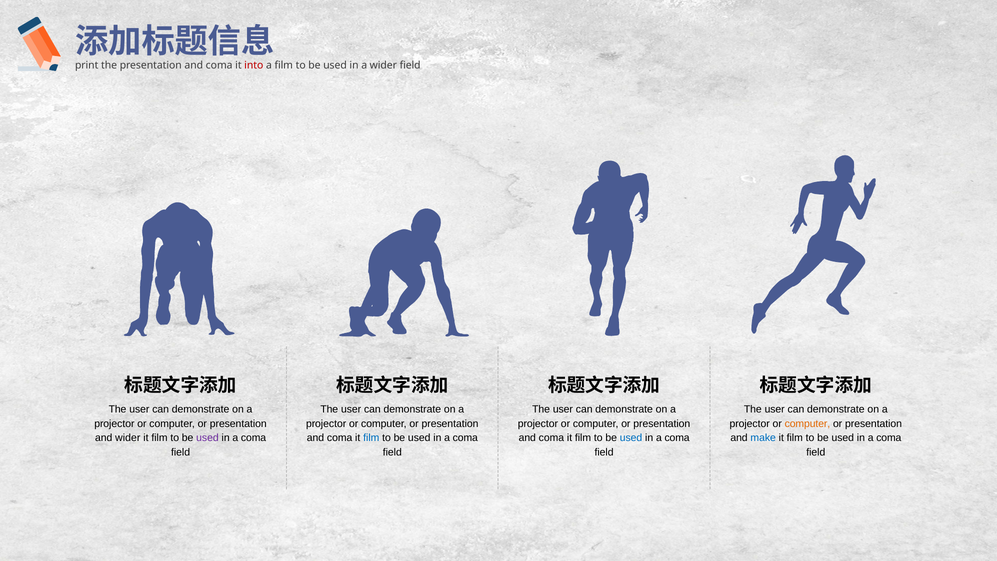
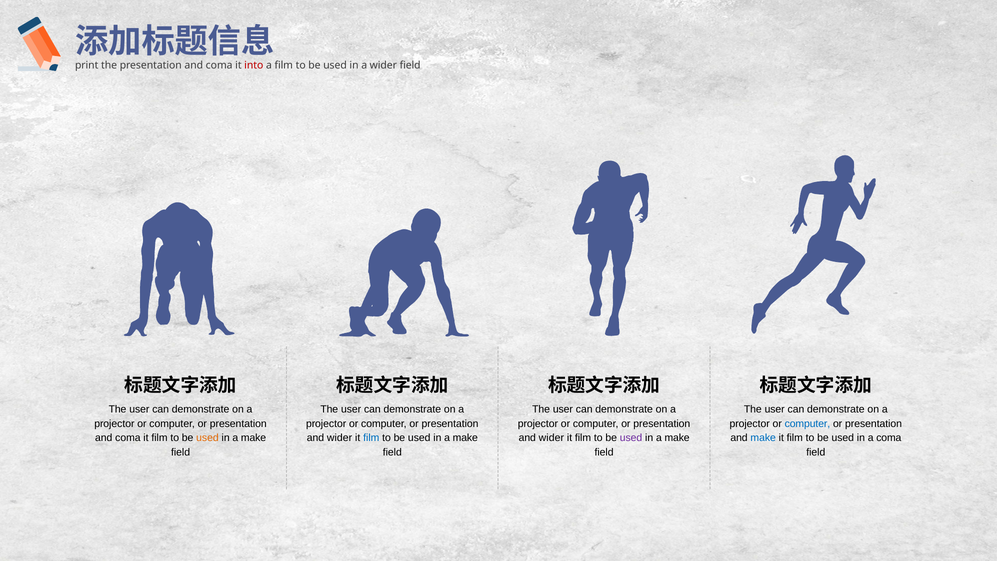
computer colour: orange -> blue (807, 423)
wider: wider -> coma (128, 438)
used colour: purple -> orange (207, 438)
coma: coma -> make (254, 438)
coma: coma -> wider (340, 438)
coma: coma -> make (465, 438)
coma: coma -> wider (551, 438)
used colour: blue -> purple (631, 438)
coma: coma -> make (677, 438)
